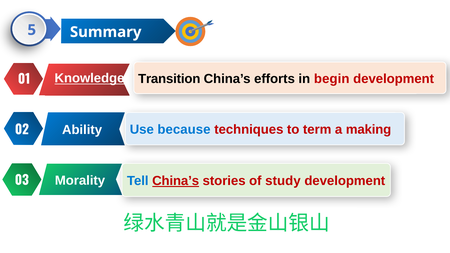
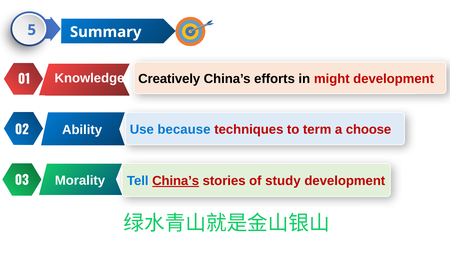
Knowledge underline: present -> none (89, 78)
Transition: Transition -> Creatively (169, 79)
begin: begin -> might (332, 79)
making: making -> choose (369, 130)
